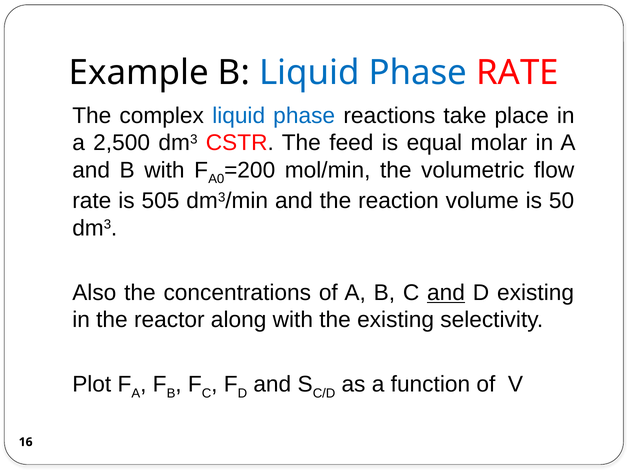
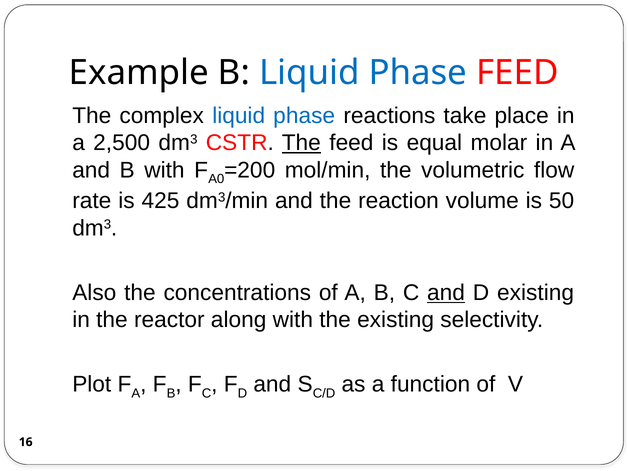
Phase RATE: RATE -> FEED (517, 73)
The underline: none -> present (301, 143)
505: 505 -> 425 (160, 201)
